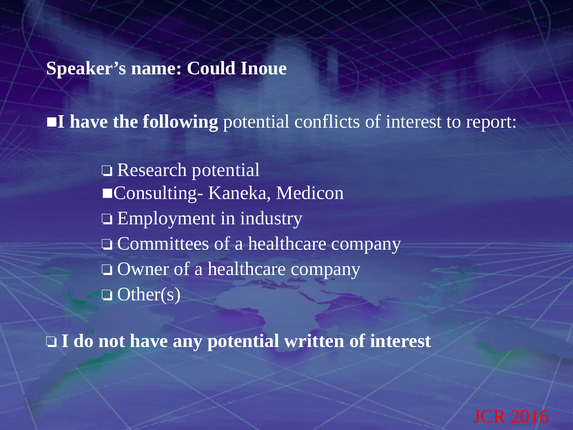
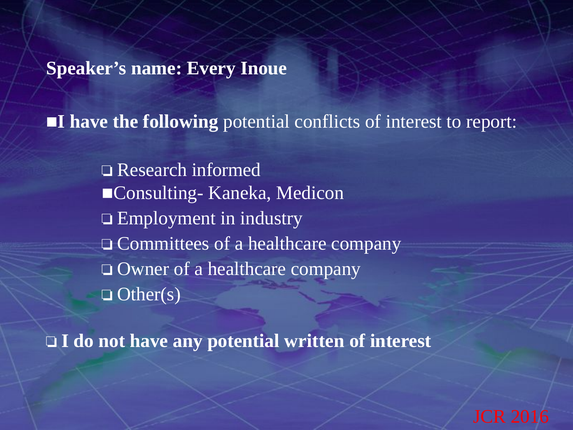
Could: Could -> Every (211, 68)
Research potential: potential -> informed (226, 170)
